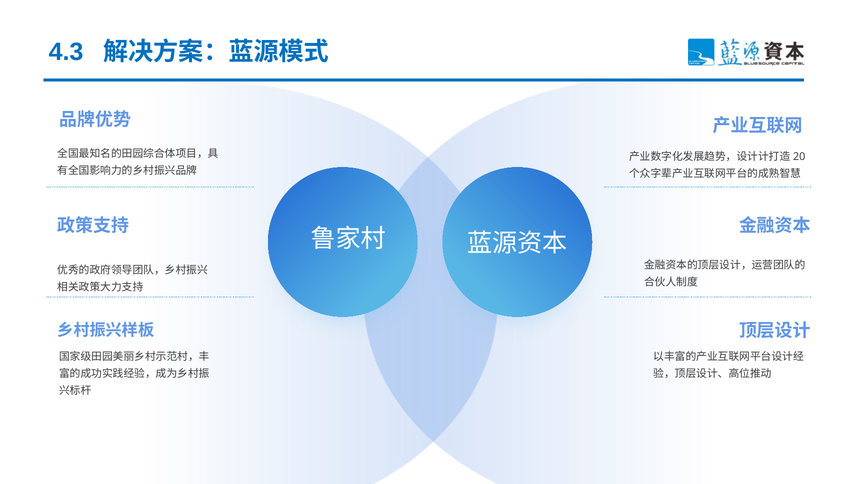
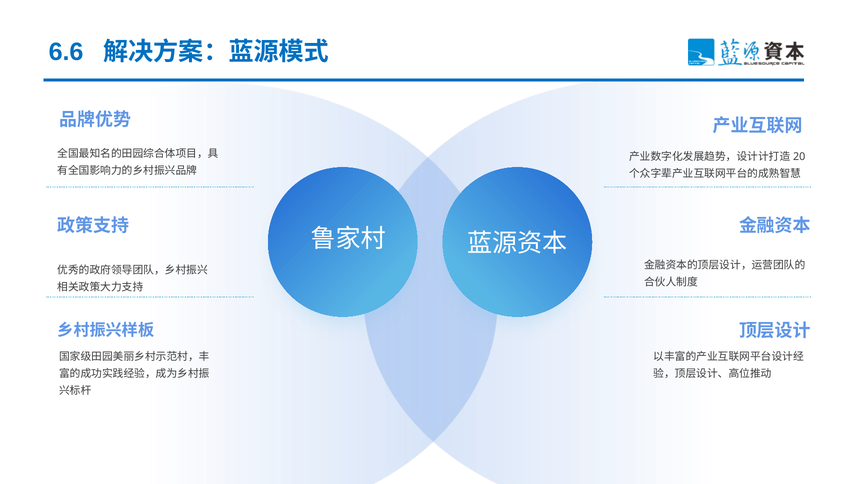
4.3: 4.3 -> 6.6 (66, 52)
